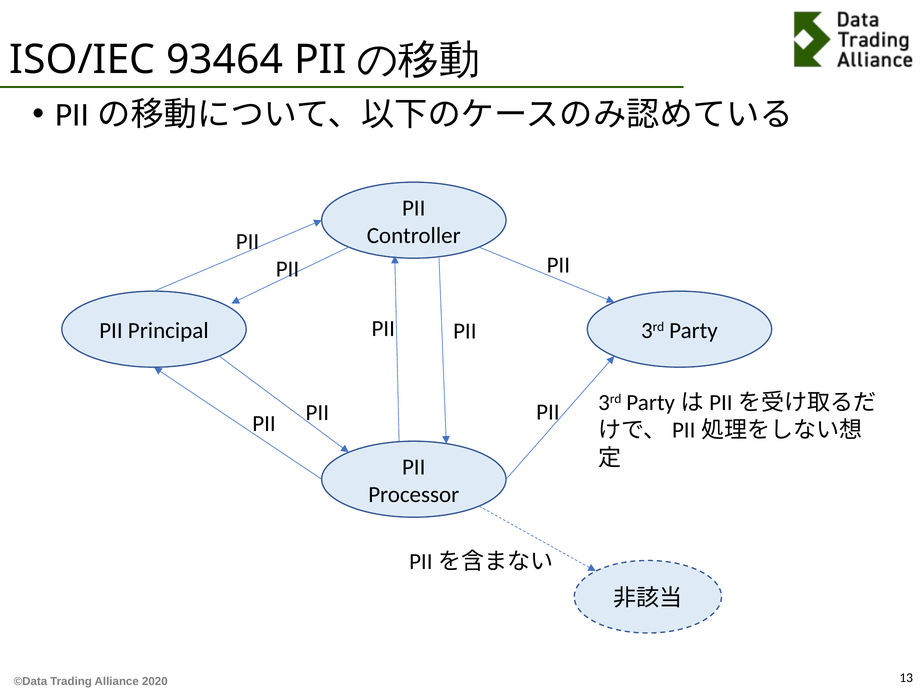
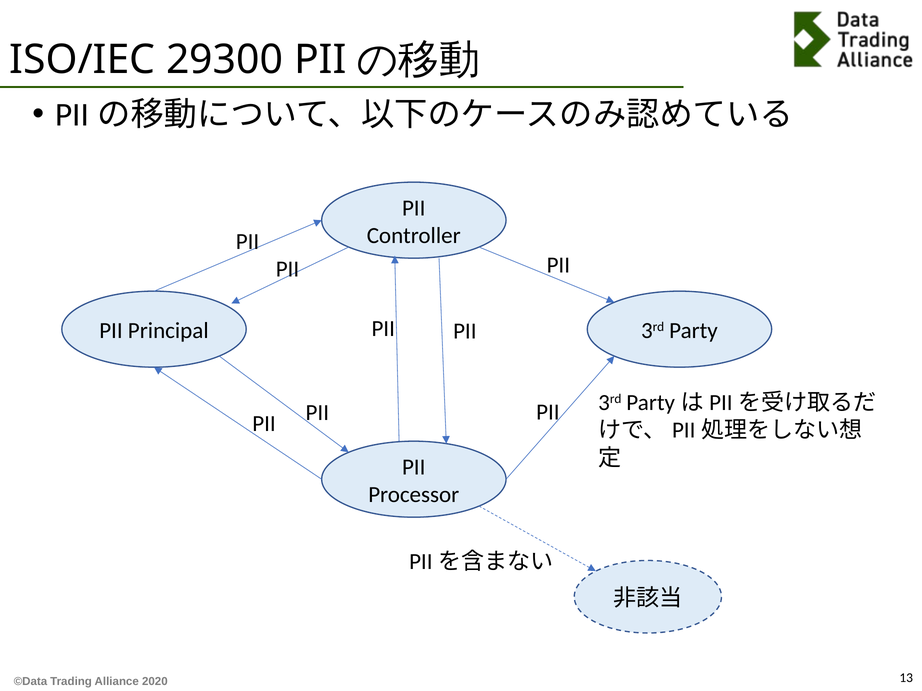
93464: 93464 -> 29300 (225, 60)
